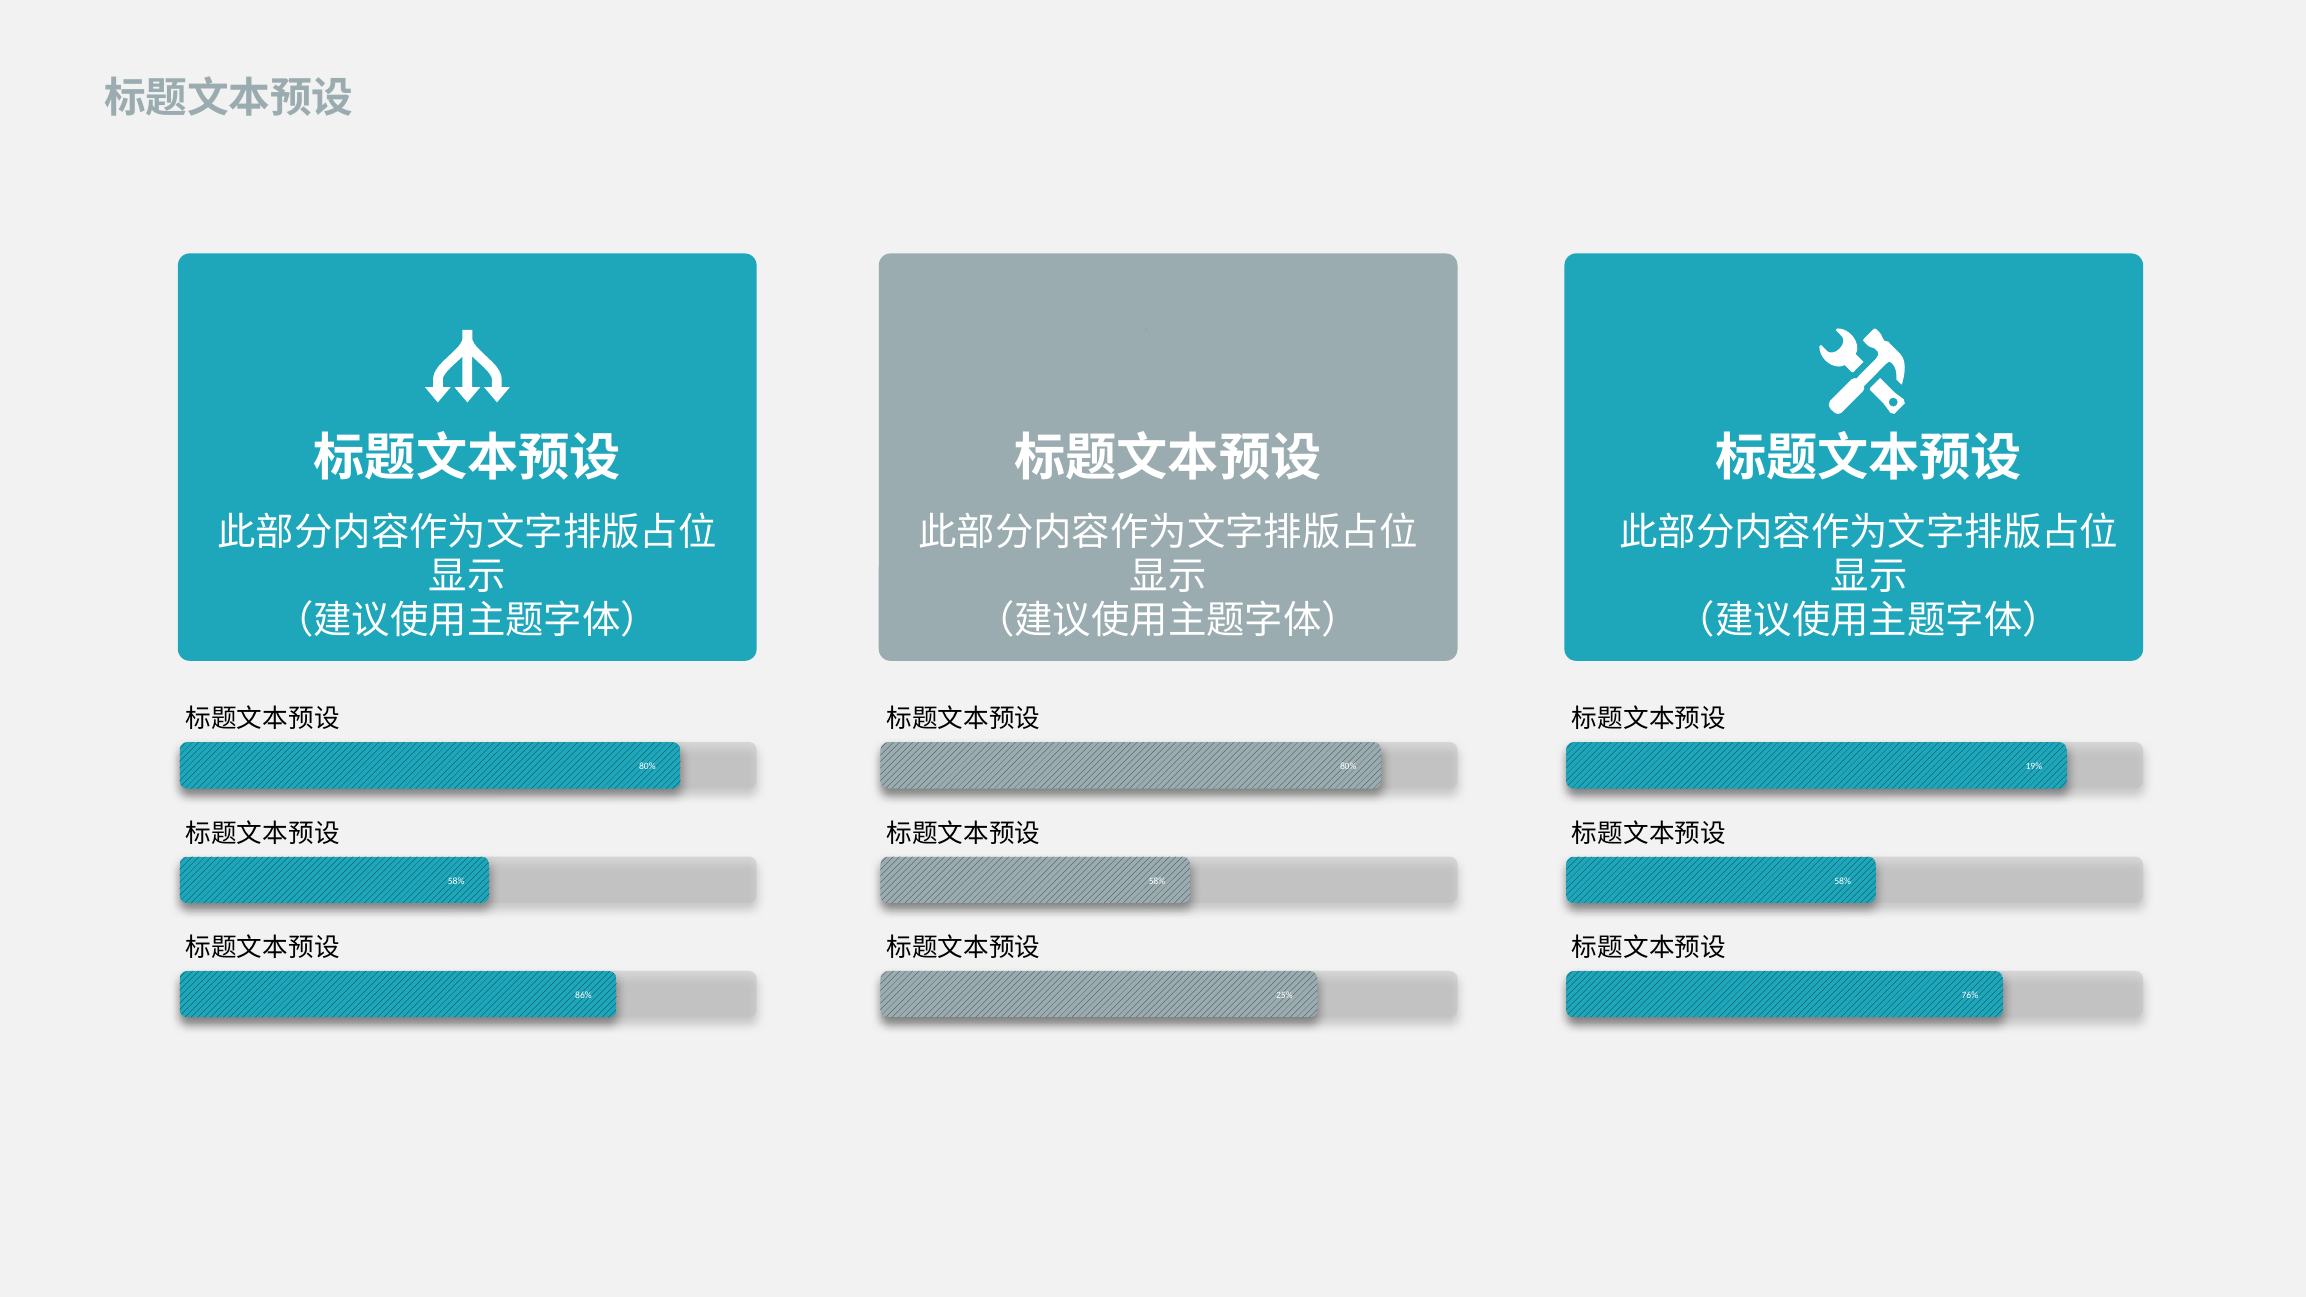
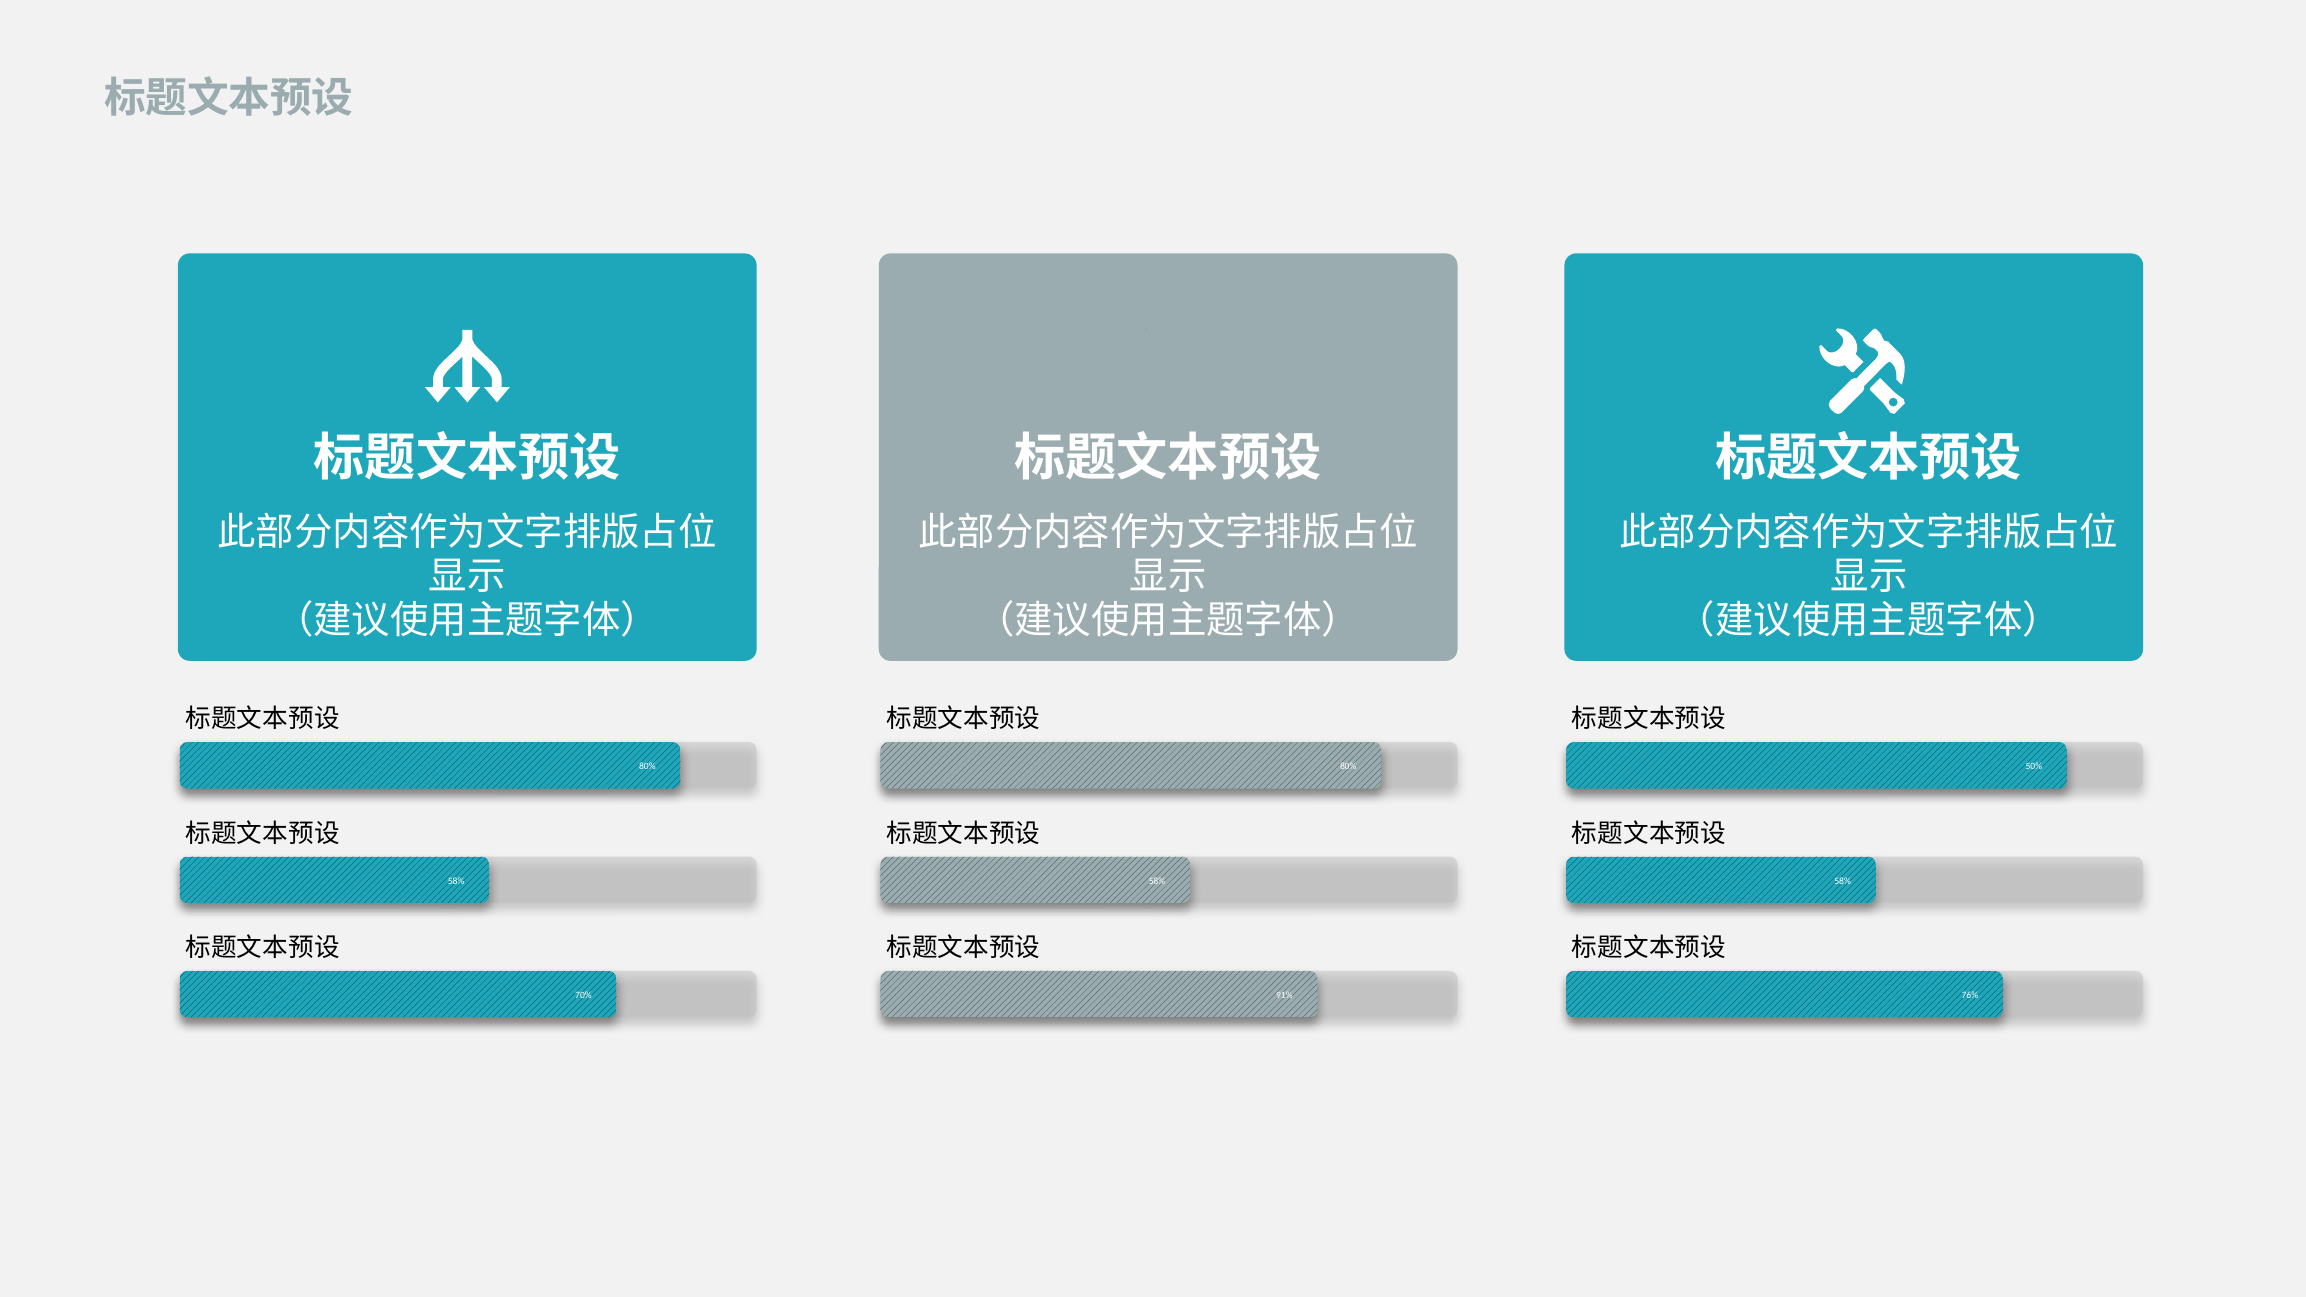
19%: 19% -> 50% (2034, 767)
86%: 86% -> 70% (583, 996)
25%: 25% -> 91% (1284, 996)
